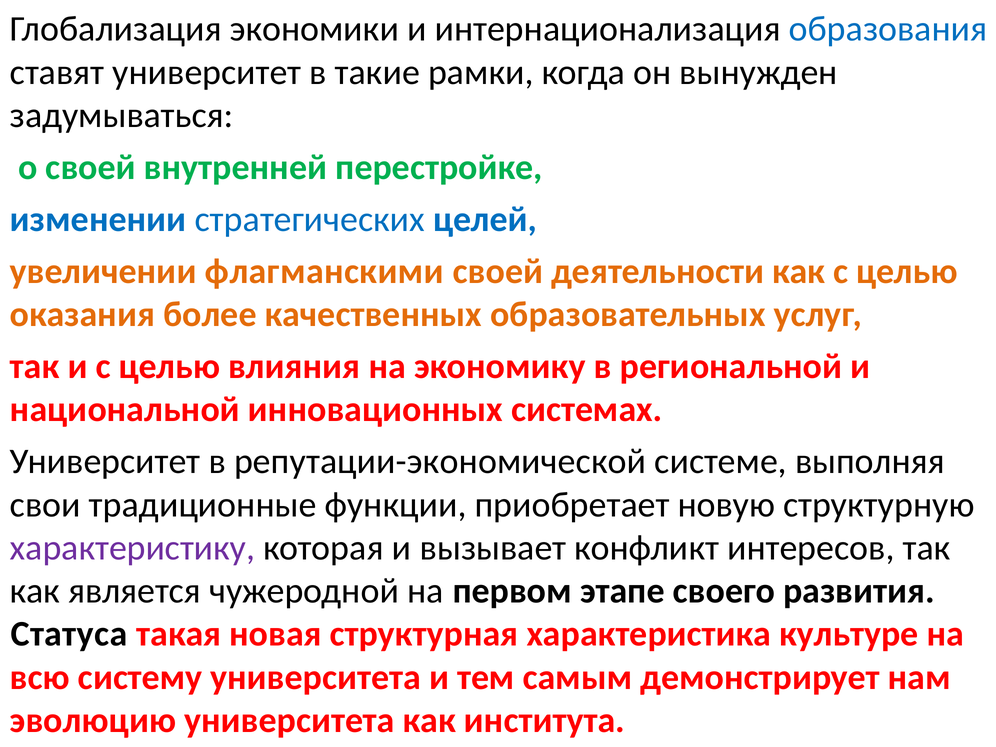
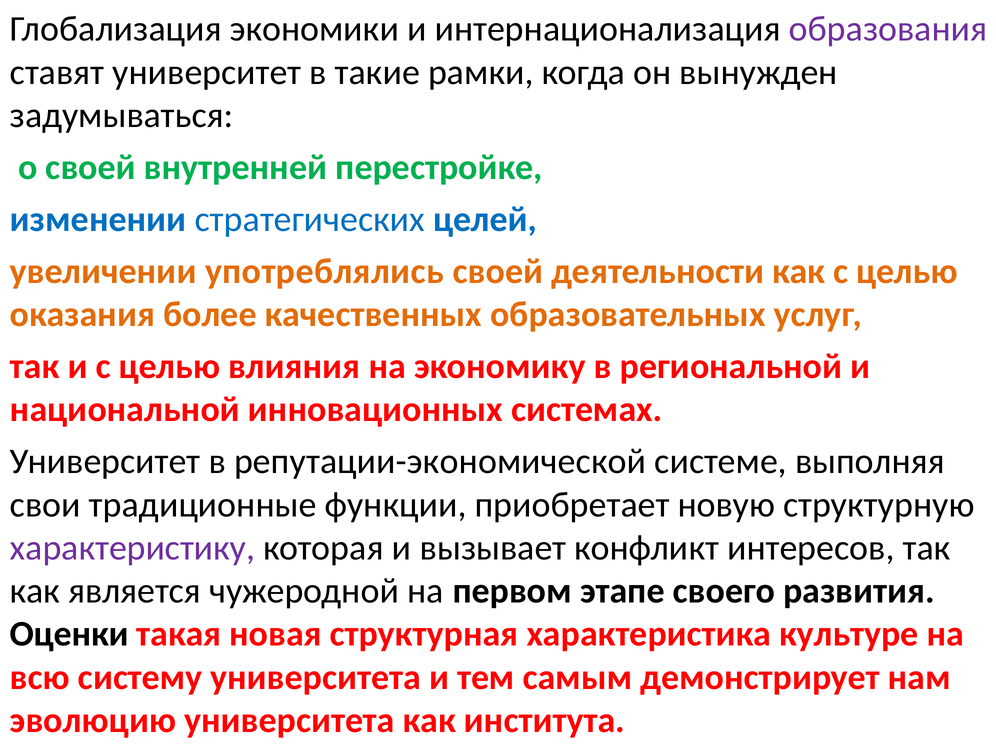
образования colour: blue -> purple (888, 29)
флагманскими: флагманскими -> употреблялись (324, 271)
Статуса: Статуса -> Оценки (69, 634)
